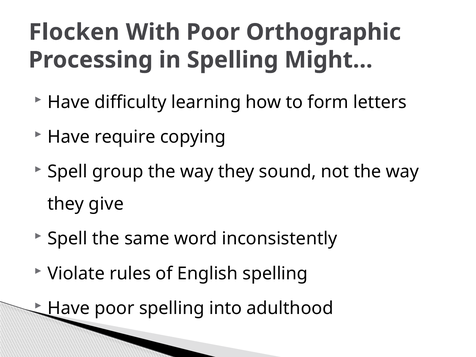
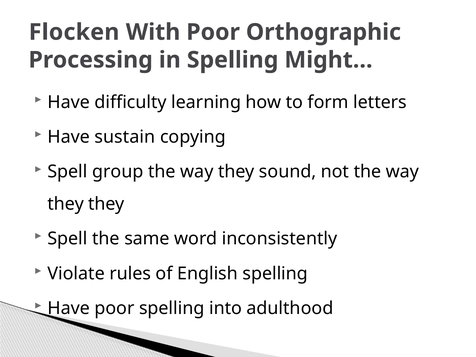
require: require -> sustain (125, 137)
they give: give -> they (106, 204)
